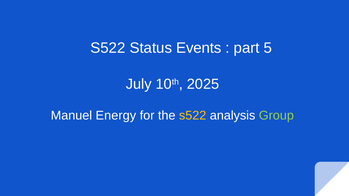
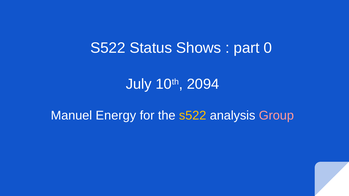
Events: Events -> Shows (199, 48)
5: 5 -> 0 (268, 48)
2025: 2025 -> 2094 (203, 84)
Group colour: light green -> pink (276, 116)
